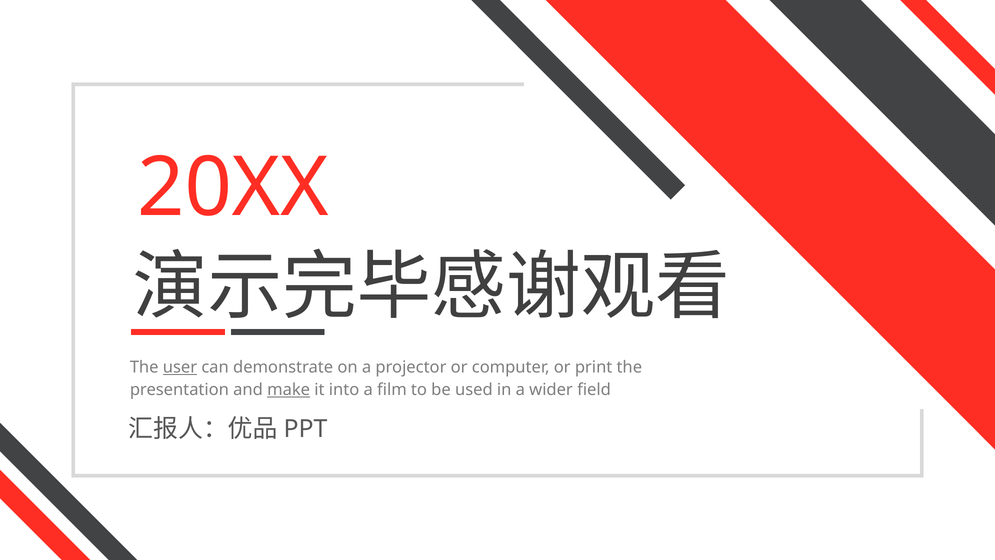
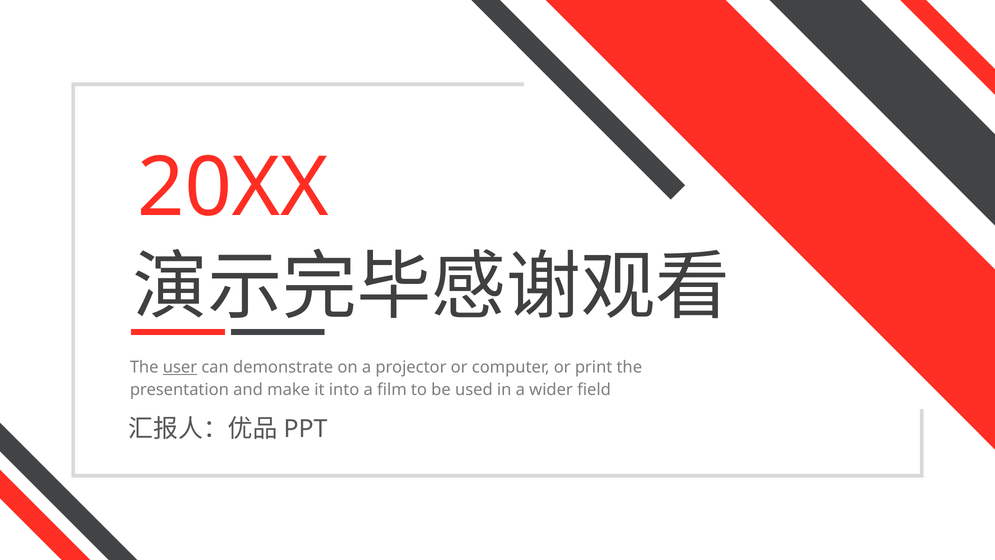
make underline: present -> none (289, 390)
